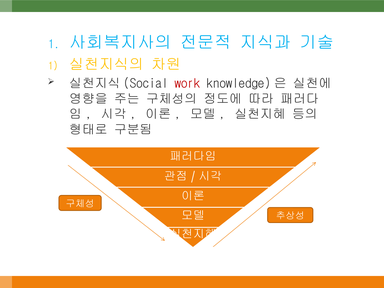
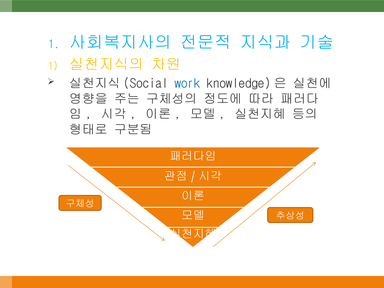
work colour: red -> blue (188, 83)
